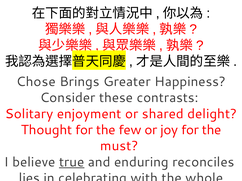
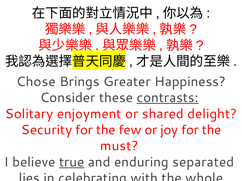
contrasts underline: none -> present (168, 98)
Thought: Thought -> Security (47, 130)
reconciles: reconciles -> separated (203, 163)
